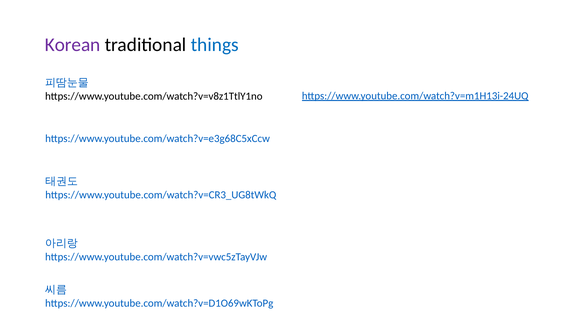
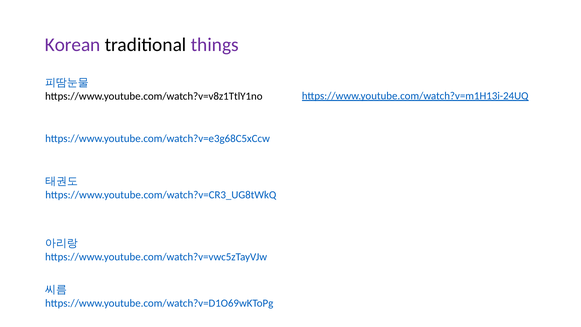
things colour: blue -> purple (215, 45)
